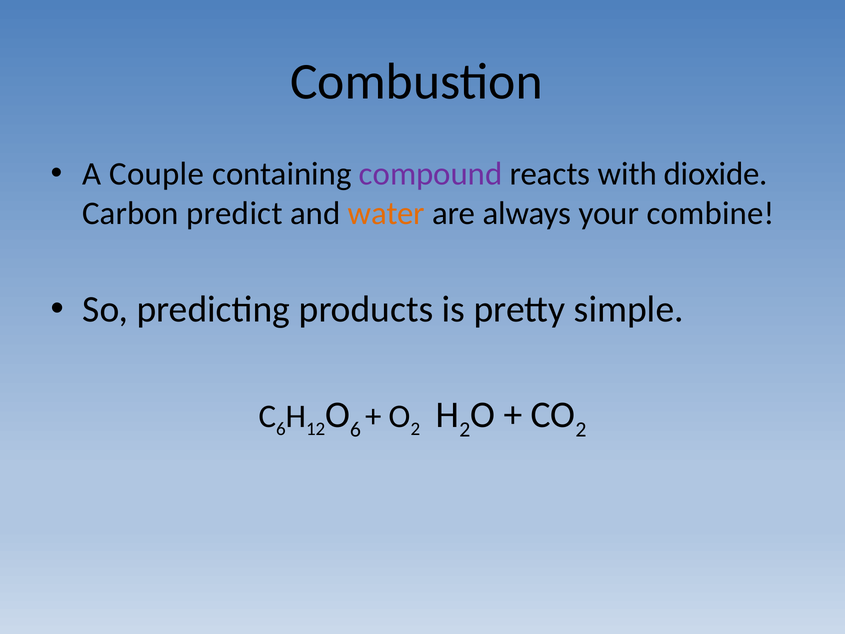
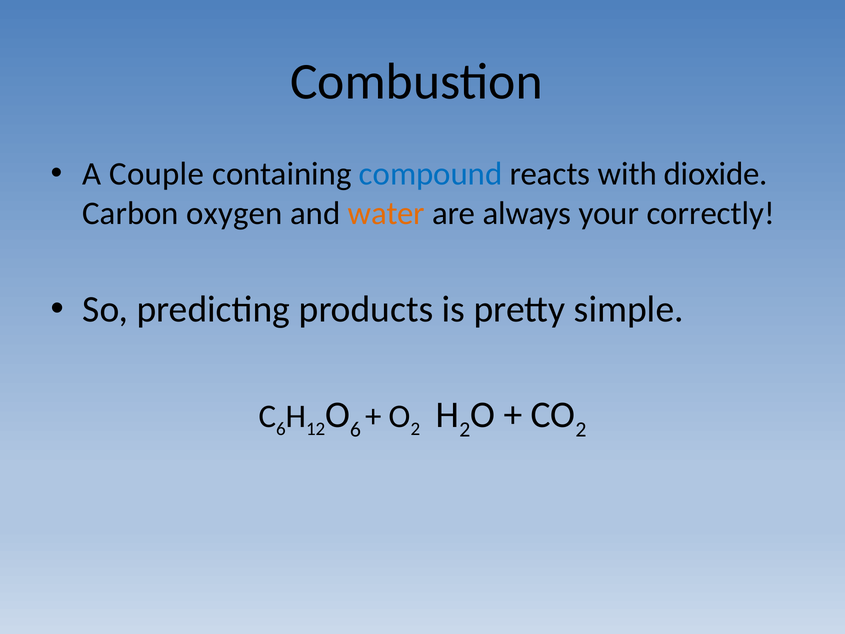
compound colour: purple -> blue (431, 174)
predict: predict -> oxygen (234, 213)
combine: combine -> correctly (711, 213)
